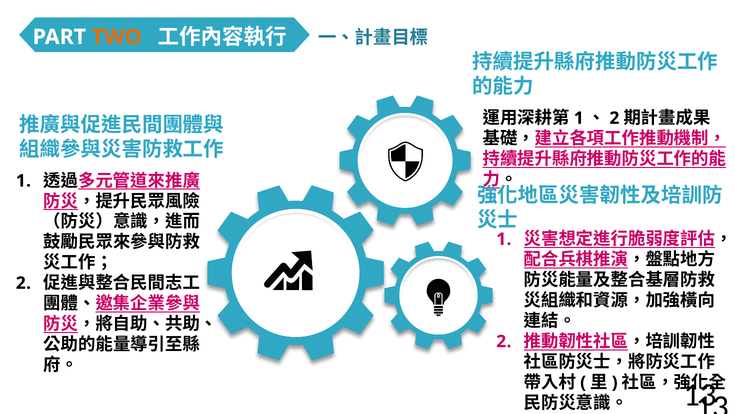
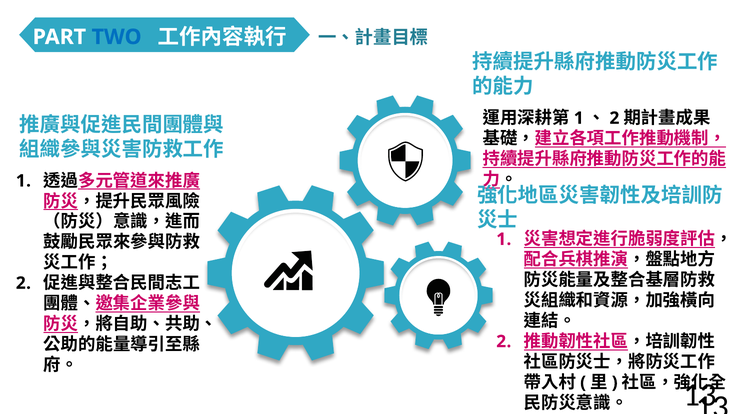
TWO colour: orange -> blue (117, 37)
